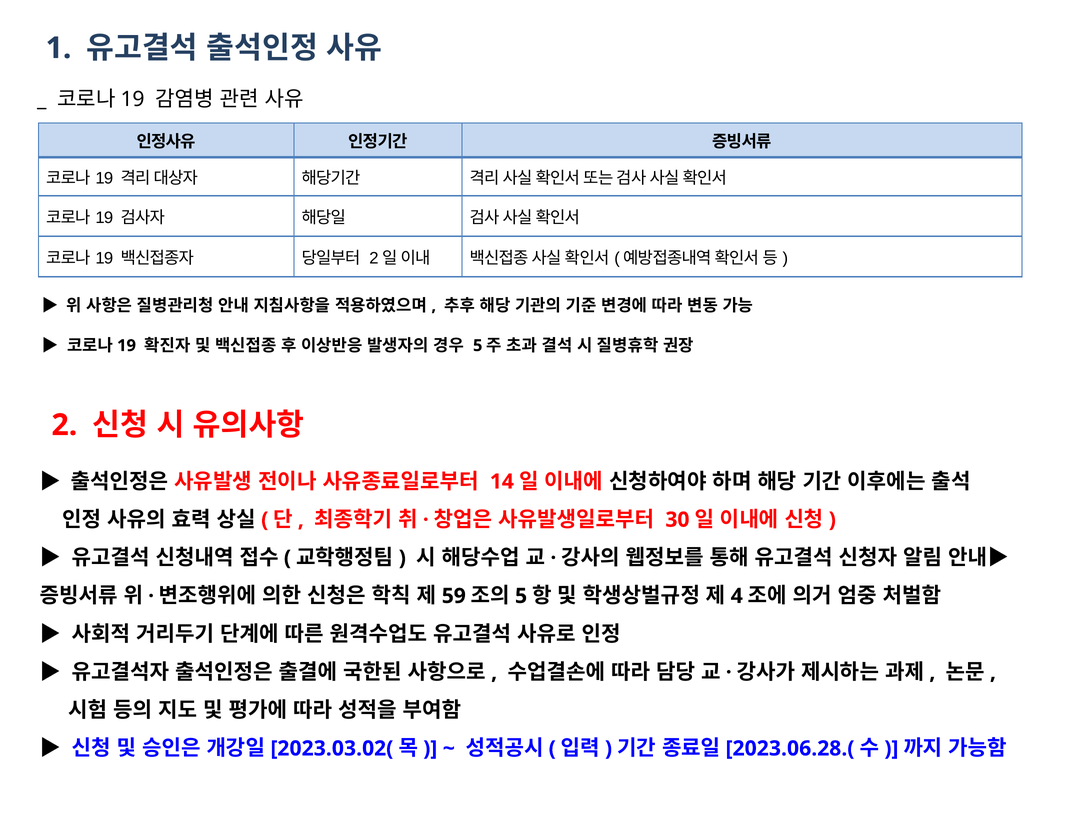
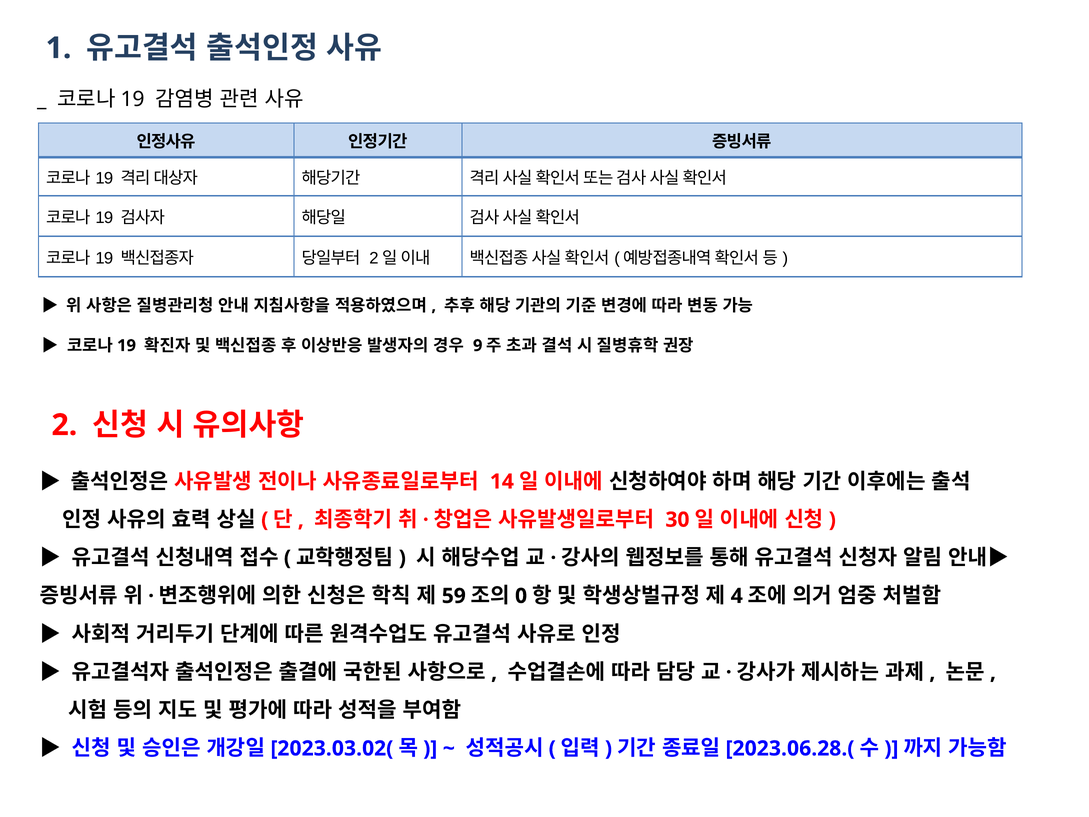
5: 5 -> 9 (478, 345)
5: 5 -> 0 (521, 596)
